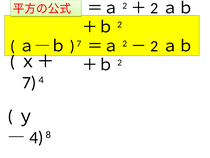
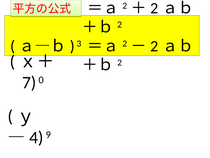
ａ―ｂ 7: 7 -> 3 (79, 43)
4: 4 -> 0 (41, 80)
8: 8 -> 9 (48, 134)
